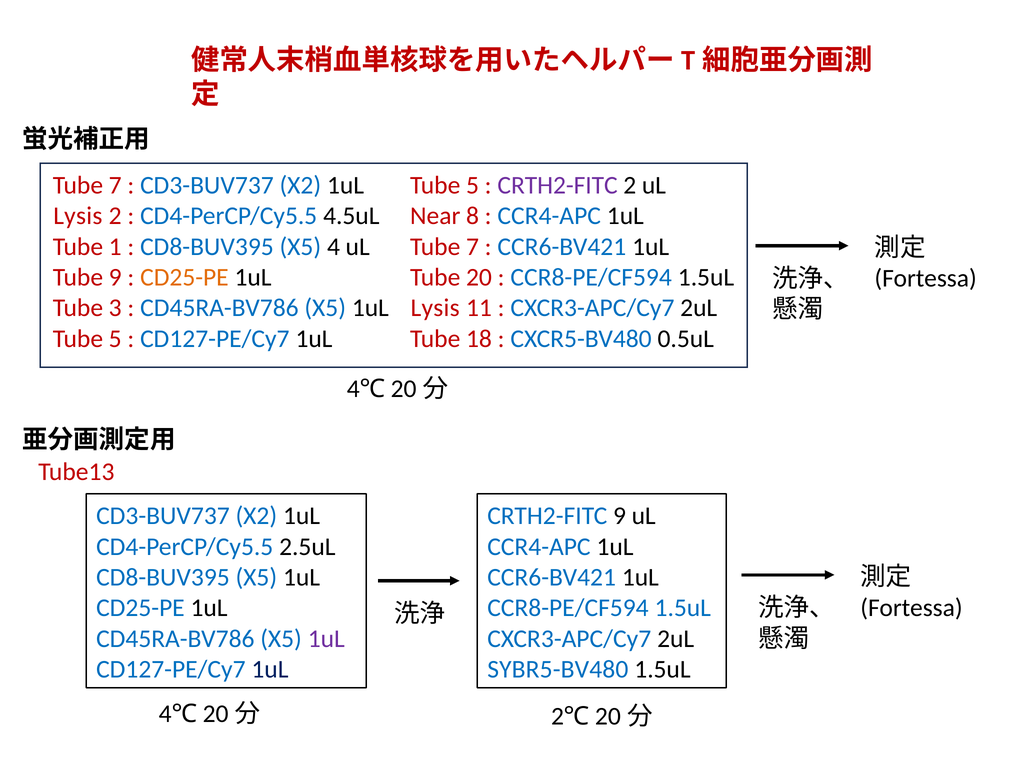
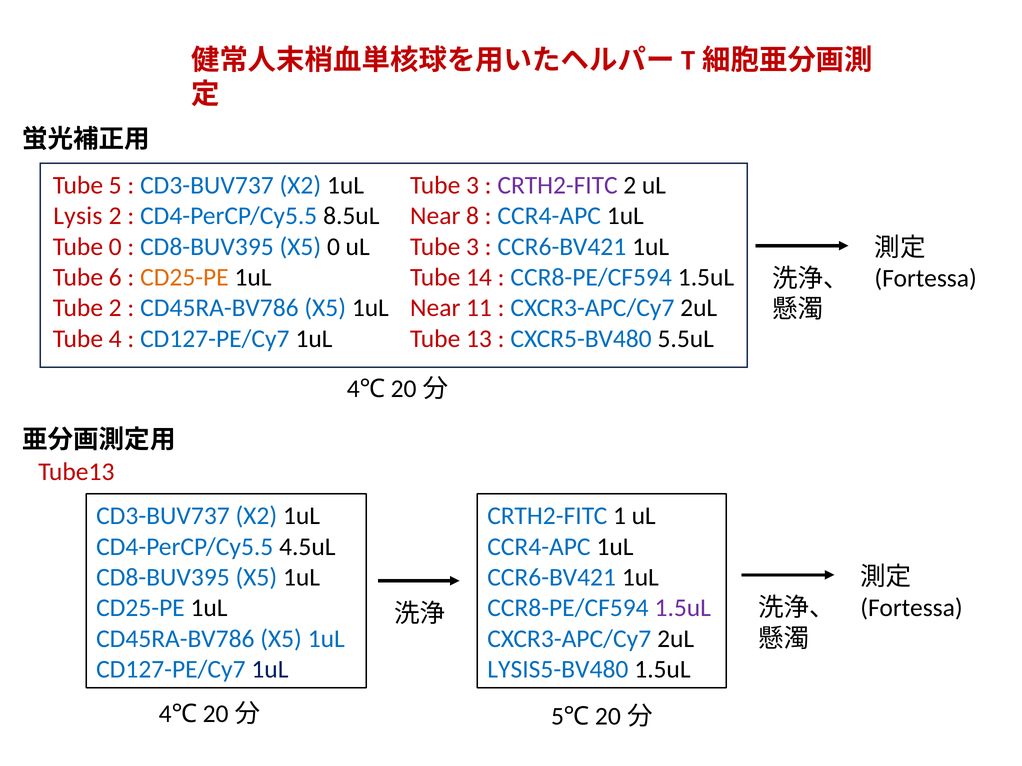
7: 7 -> 5 (115, 186)
5: 5 -> 3 (473, 186)
4.5uL: 4.5uL -> 8.5uL (351, 216)
Tube 1: 1 -> 0 (115, 247)
X5 4: 4 -> 0 (334, 247)
7: 7 -> 3 (473, 247)
Tube 9: 9 -> 6 (115, 278)
Tube 20: 20 -> 14 (479, 278)
Tube 3: 3 -> 2 (115, 308)
Lysis: Lysis -> Near (435, 308)
5: 5 -> 4 (115, 339)
18: 18 -> 13 (479, 339)
0.5uL: 0.5uL -> 5.5uL (686, 339)
CRTH2-FITC 9: 9 -> 1 (620, 516)
2.5uL: 2.5uL -> 4.5uL (307, 547)
1.5uL colour: blue -> purple (683, 608)
1uL colour: purple -> blue (326, 639)
SYBR5-BV480: SYBR5-BV480 -> LYSIS5-BV480 (558, 670)
2: 2 -> 5 (557, 717)
